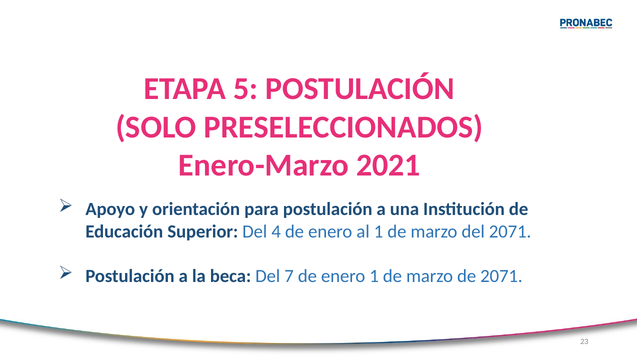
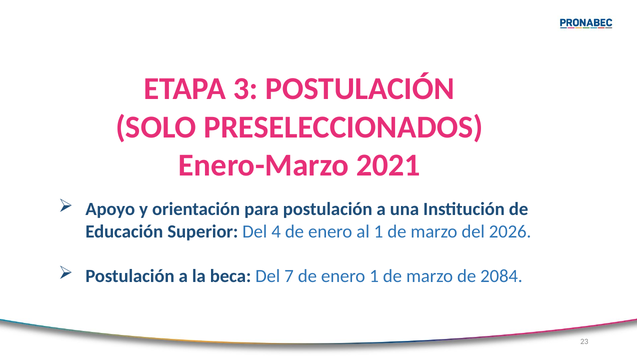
5: 5 -> 3 (245, 89)
del 2071: 2071 -> 2026 (510, 232)
de 2071: 2071 -> 2084 (501, 276)
